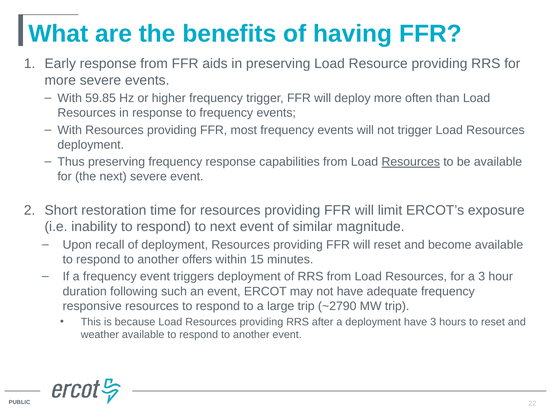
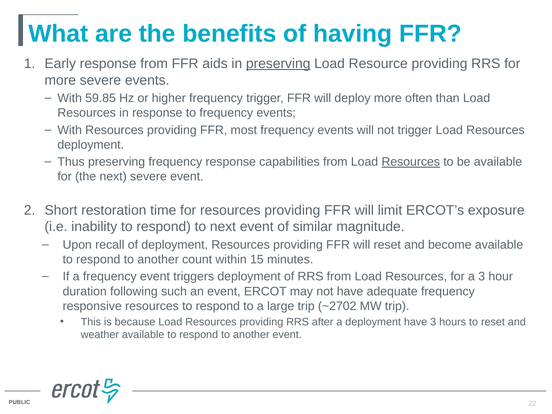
preserving underline: none -> present (278, 64)
offers: offers -> count (197, 259)
~2790: ~2790 -> ~2702 (337, 306)
